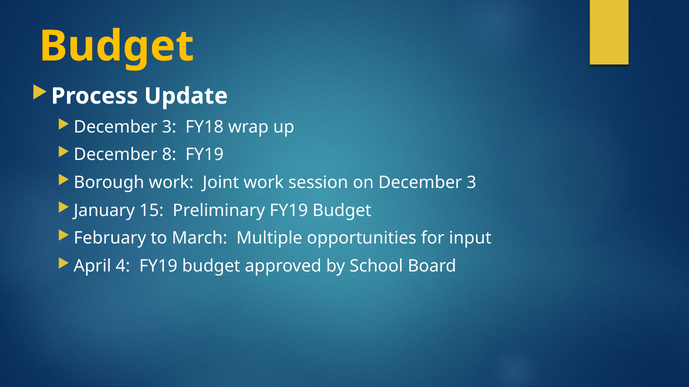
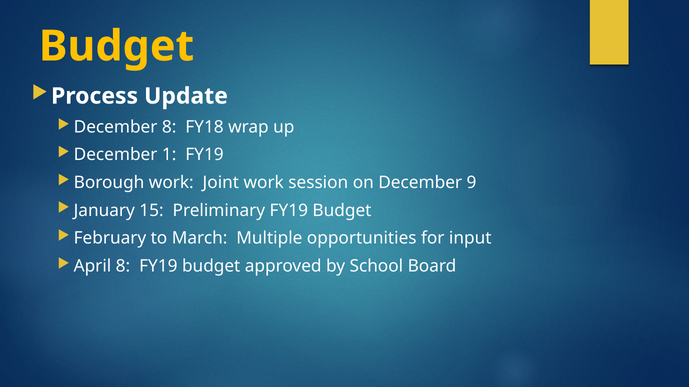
3: 3 -> 8 (169, 127)
8: 8 -> 1 (169, 155)
on December 3: 3 -> 9 (471, 183)
April 4: 4 -> 8 (123, 266)
